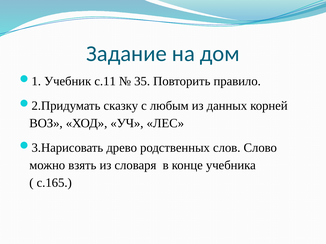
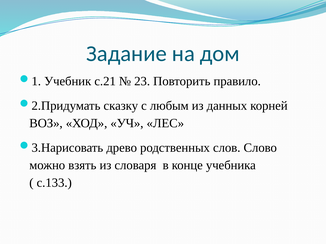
с.11: с.11 -> с.21 (105, 81)
35: 35 -> 23 (142, 81)
с.165: с.165 -> с.133 (54, 183)
